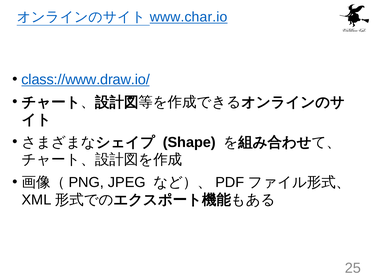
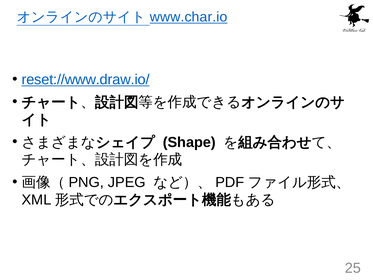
class://www.draw.io/: class://www.draw.io/ -> reset://www.draw.io/ (86, 79)
